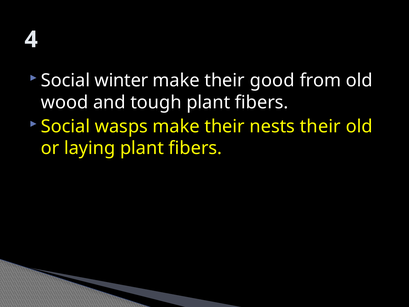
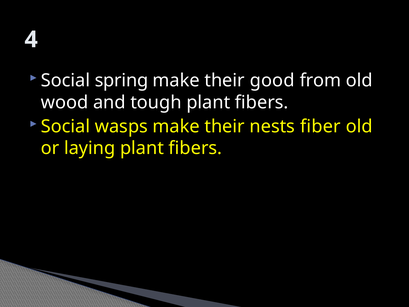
winter: winter -> spring (121, 80)
nests their: their -> fiber (320, 126)
